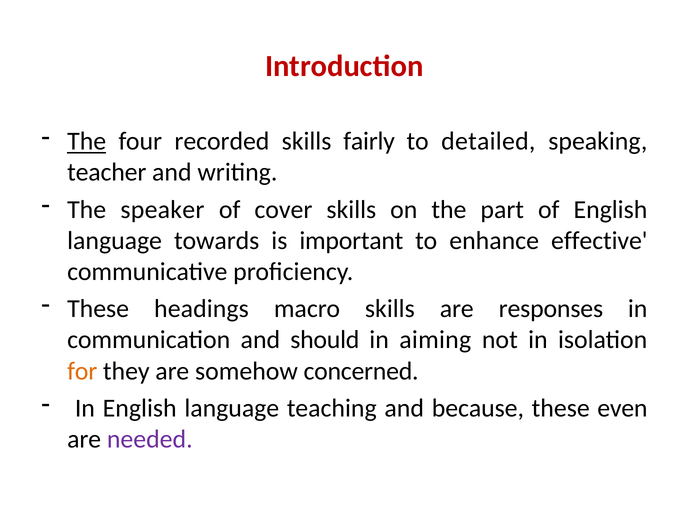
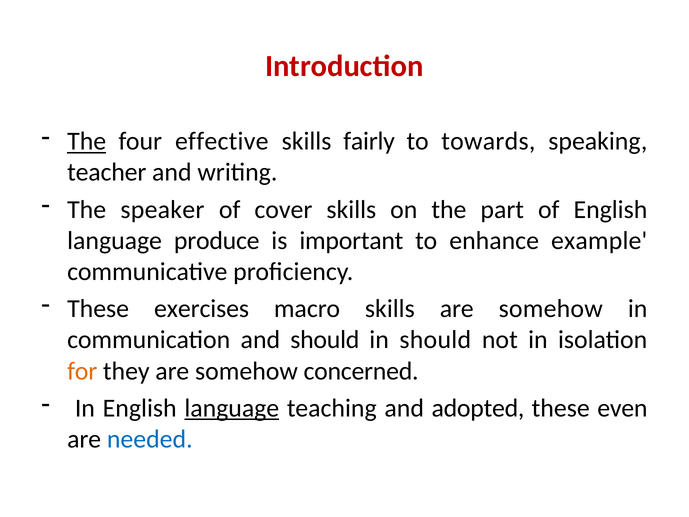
recorded: recorded -> effective (222, 141)
detailed: detailed -> towards (488, 141)
towards: towards -> produce (217, 241)
effective: effective -> example (599, 241)
headings: headings -> exercises (202, 309)
skills are responses: responses -> somehow (551, 309)
in aiming: aiming -> should (435, 340)
language underline: none -> present (232, 408)
because: because -> adopted (478, 408)
needed colour: purple -> blue (150, 439)
